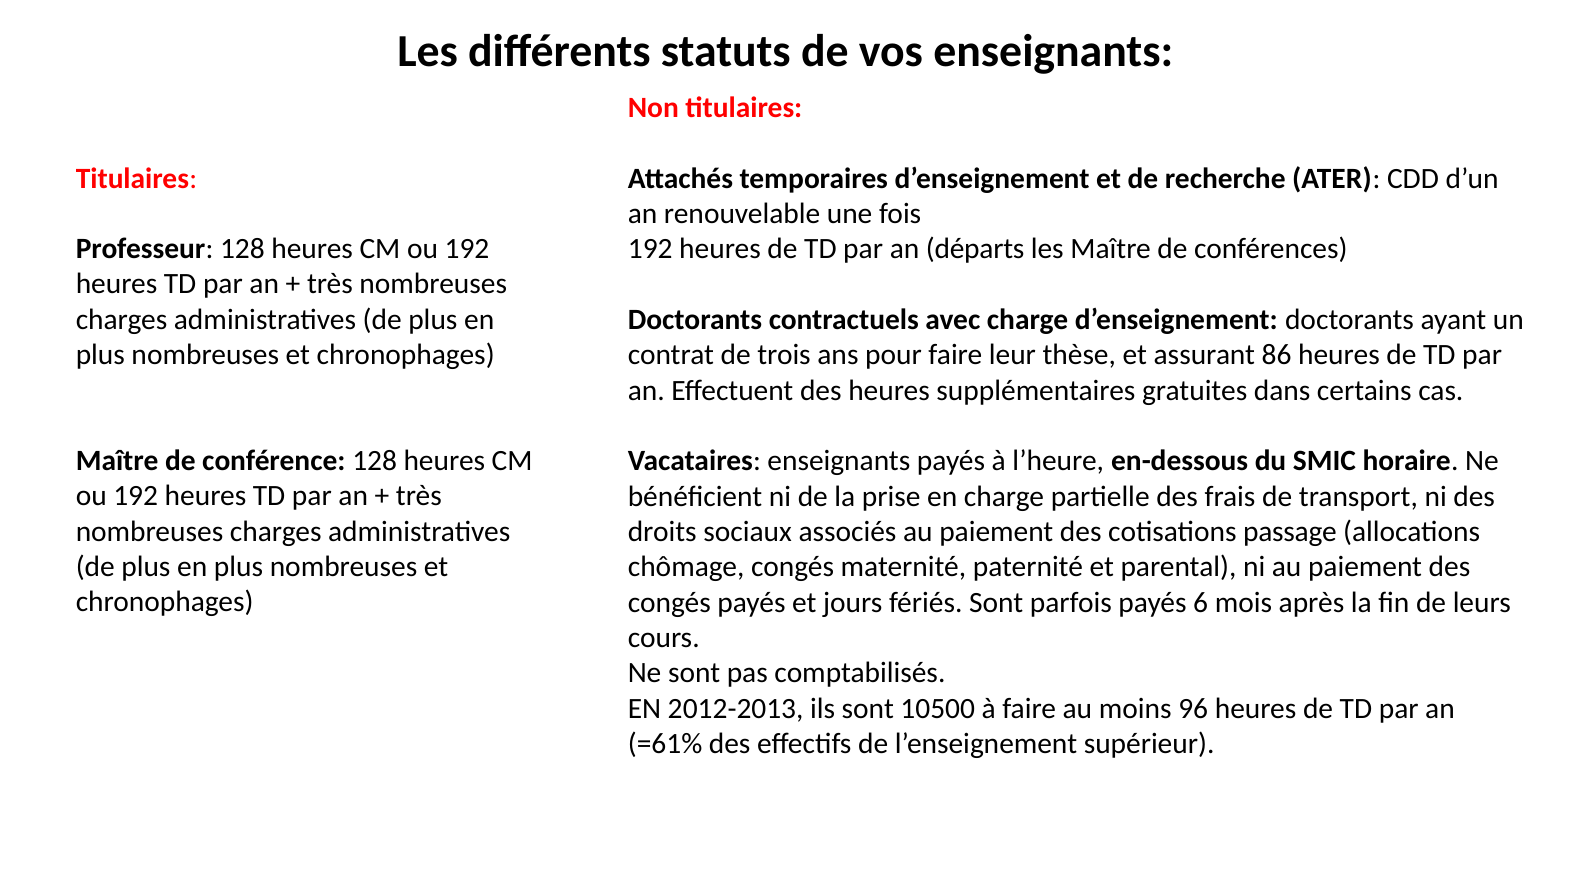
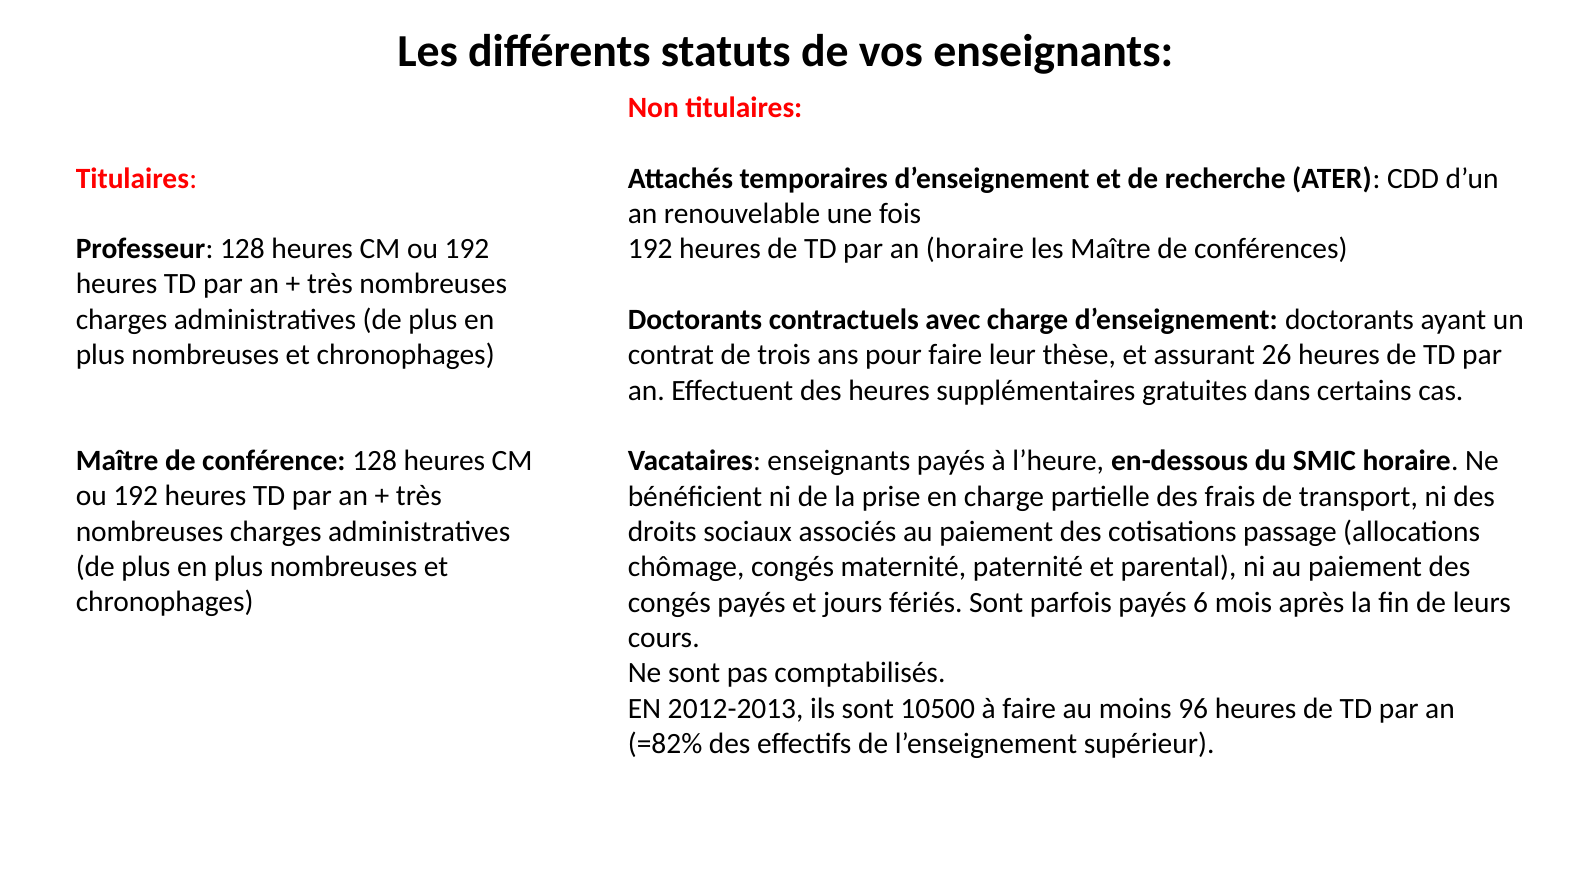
an départs: départs -> horaire (975, 249)
86: 86 -> 26 (1277, 355)
=61%: =61% -> =82% (665, 744)
